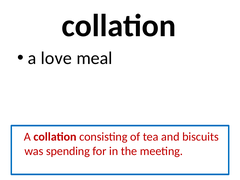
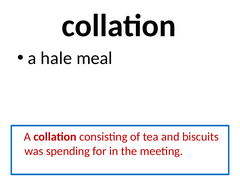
love: love -> hale (56, 58)
